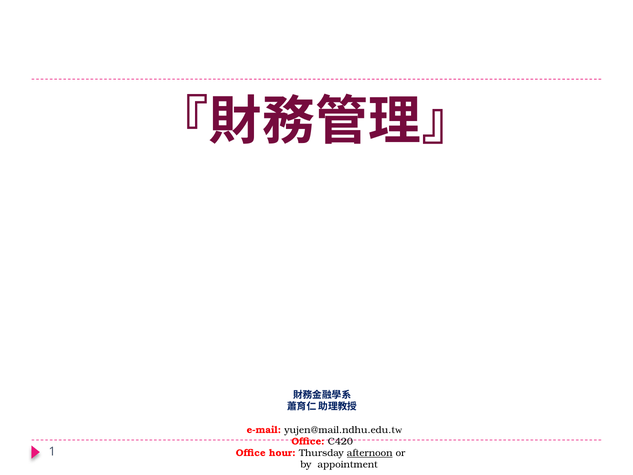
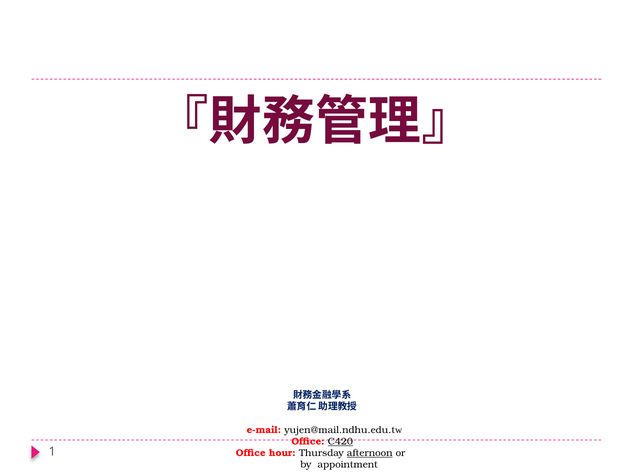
C420 underline: none -> present (340, 441)
